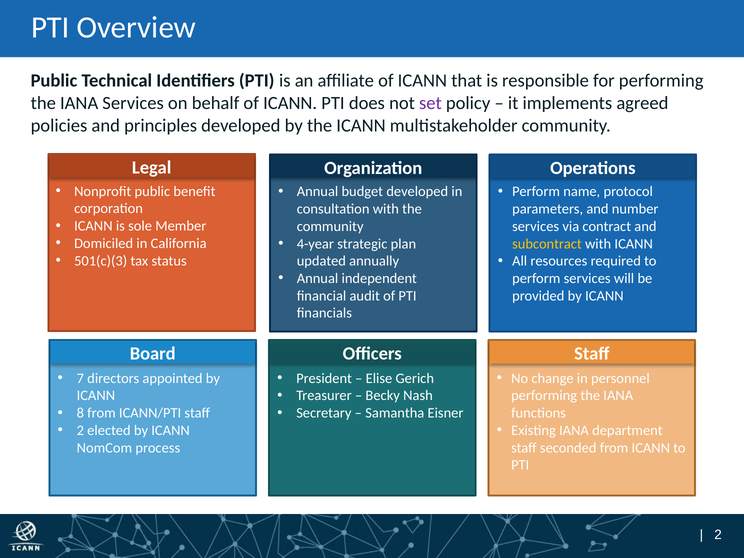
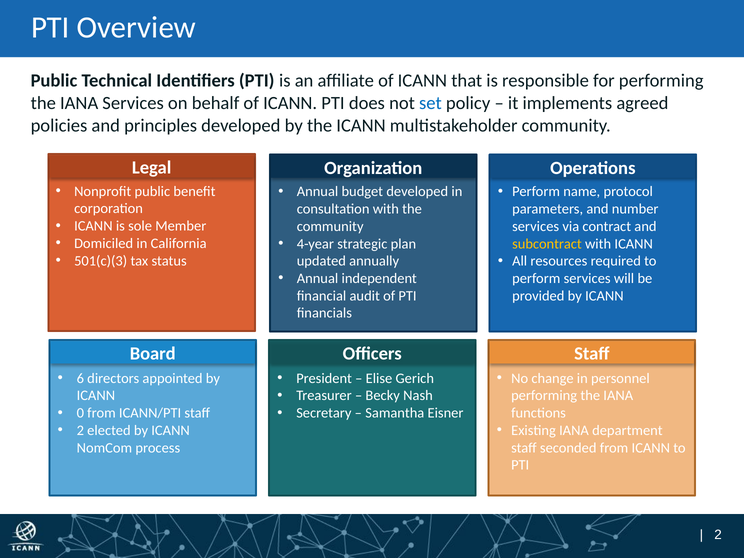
set colour: purple -> blue (430, 103)
7: 7 -> 6 (80, 378)
8: 8 -> 0 (80, 413)
